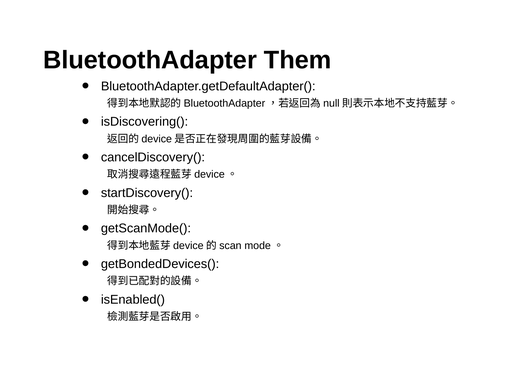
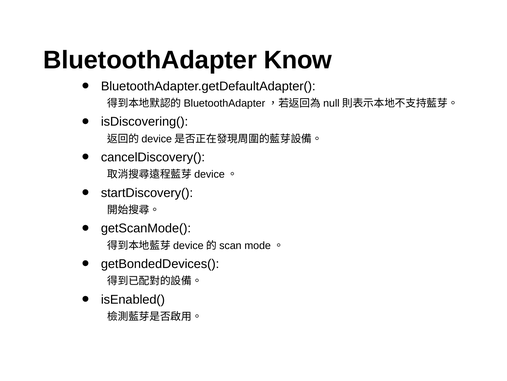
Them: Them -> Know (298, 60)
